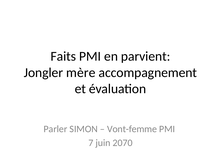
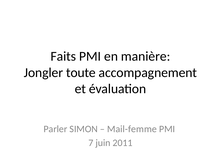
parvient: parvient -> manière (146, 56)
mère: mère -> toute (81, 73)
Vont-femme: Vont-femme -> Mail-femme (132, 129)
2070: 2070 -> 2011 (123, 143)
